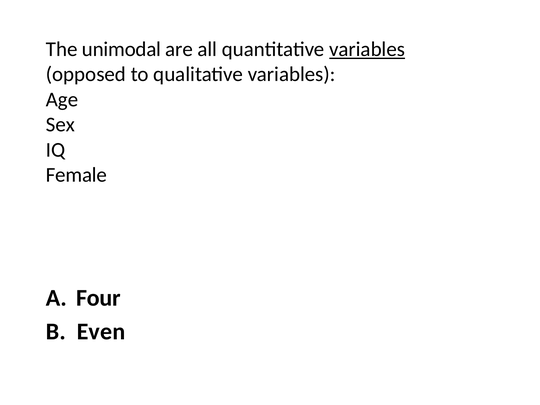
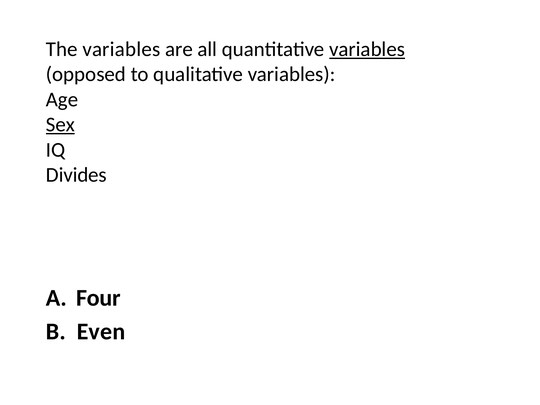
The unimodal: unimodal -> variables (121, 49)
Sex underline: none -> present (60, 125)
Female: Female -> Divides (76, 175)
